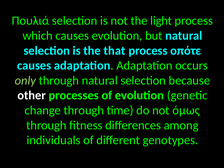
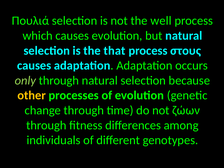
light: light -> well (161, 21)
οπότε: οπότε -> στους (186, 51)
other colour: white -> yellow (32, 95)
όμως: όμως -> ζώων (186, 110)
